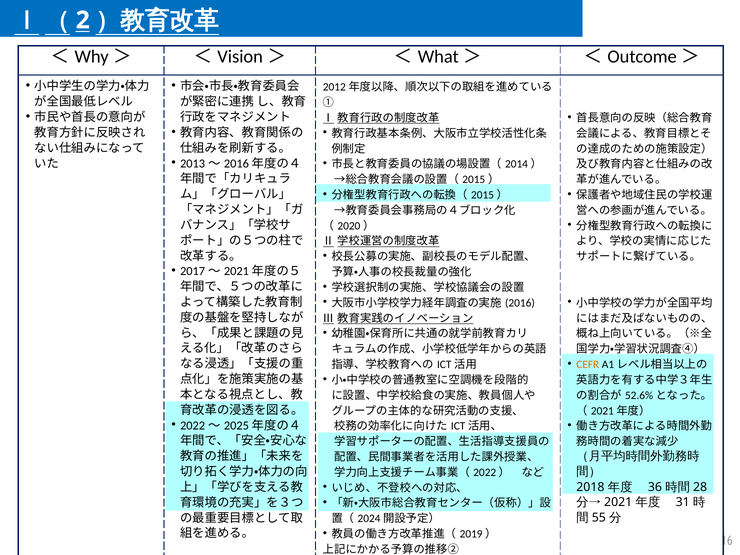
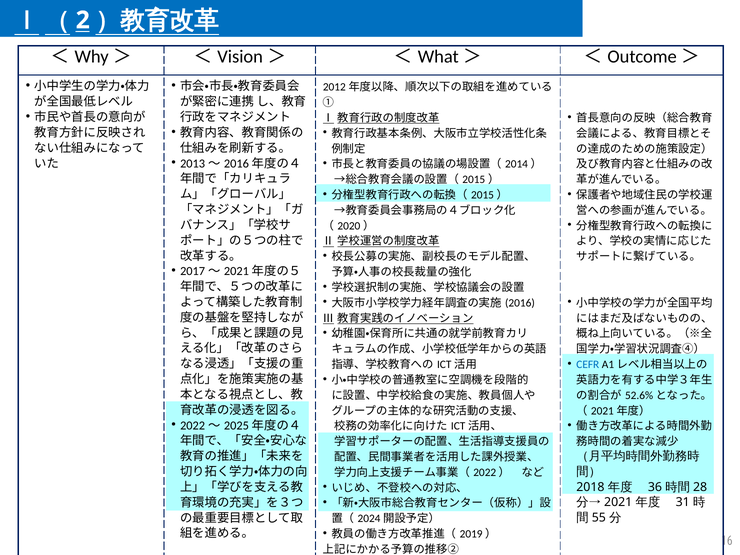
CEFR colour: orange -> blue (588, 365)
